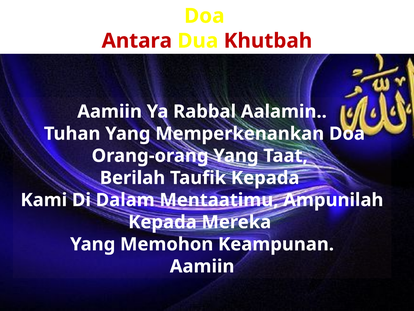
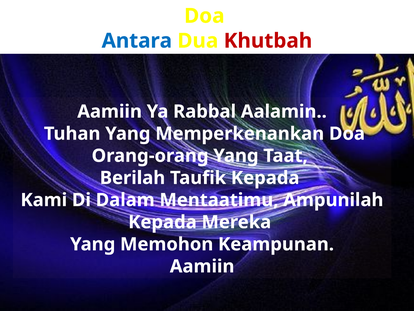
Antara colour: red -> blue (137, 41)
